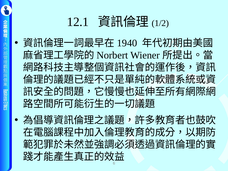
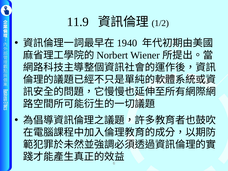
12.1: 12.1 -> 11.9 (78, 22)
